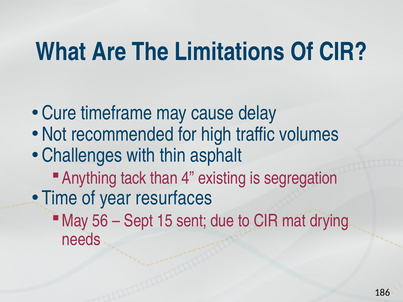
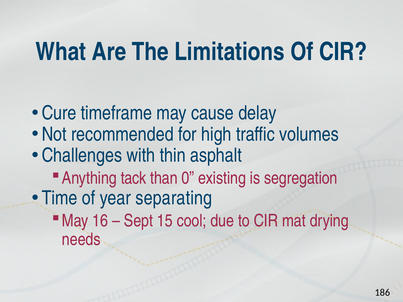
4: 4 -> 0 (188, 178)
resurfaces: resurfaces -> separating (174, 198)
56: 56 -> 16 (100, 221)
sent: sent -> cool (192, 221)
